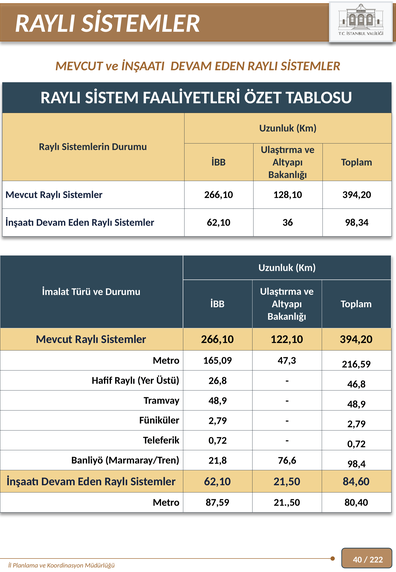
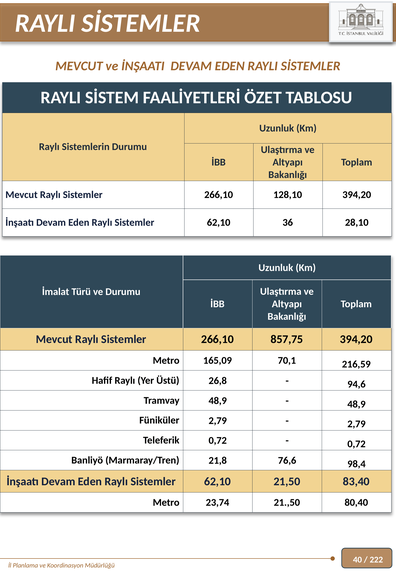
98,34: 98,34 -> 28,10 (357, 223)
122,10: 122,10 -> 857,75 (287, 339)
47,3: 47,3 -> 70,1 (287, 360)
46,8: 46,8 -> 94,6 (357, 384)
84,60: 84,60 -> 83,40 (356, 481)
87,59: 87,59 -> 23,74 (217, 502)
